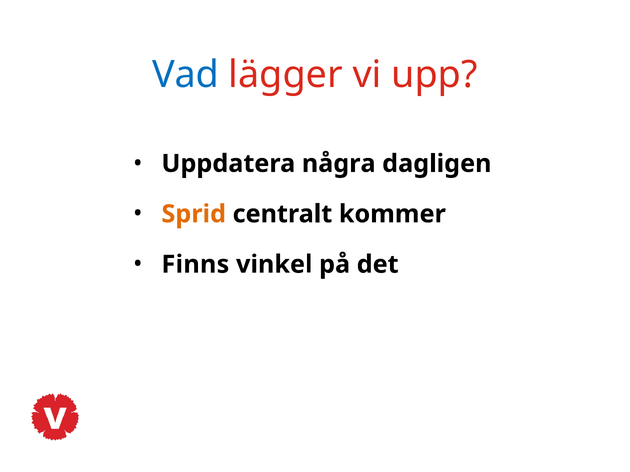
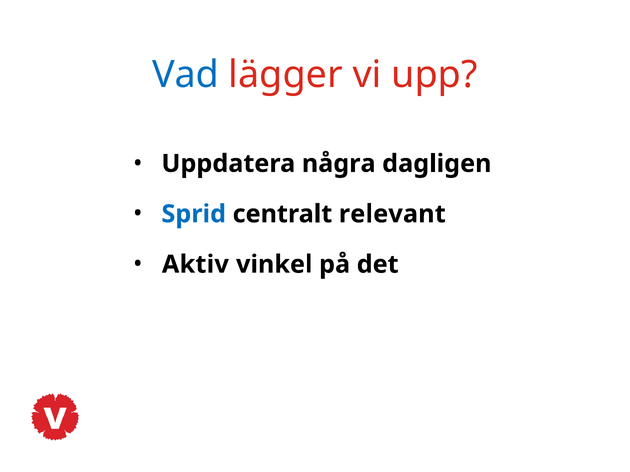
Sprid colour: orange -> blue (194, 214)
kommer: kommer -> relevant (392, 214)
Finns: Finns -> Aktiv (195, 265)
